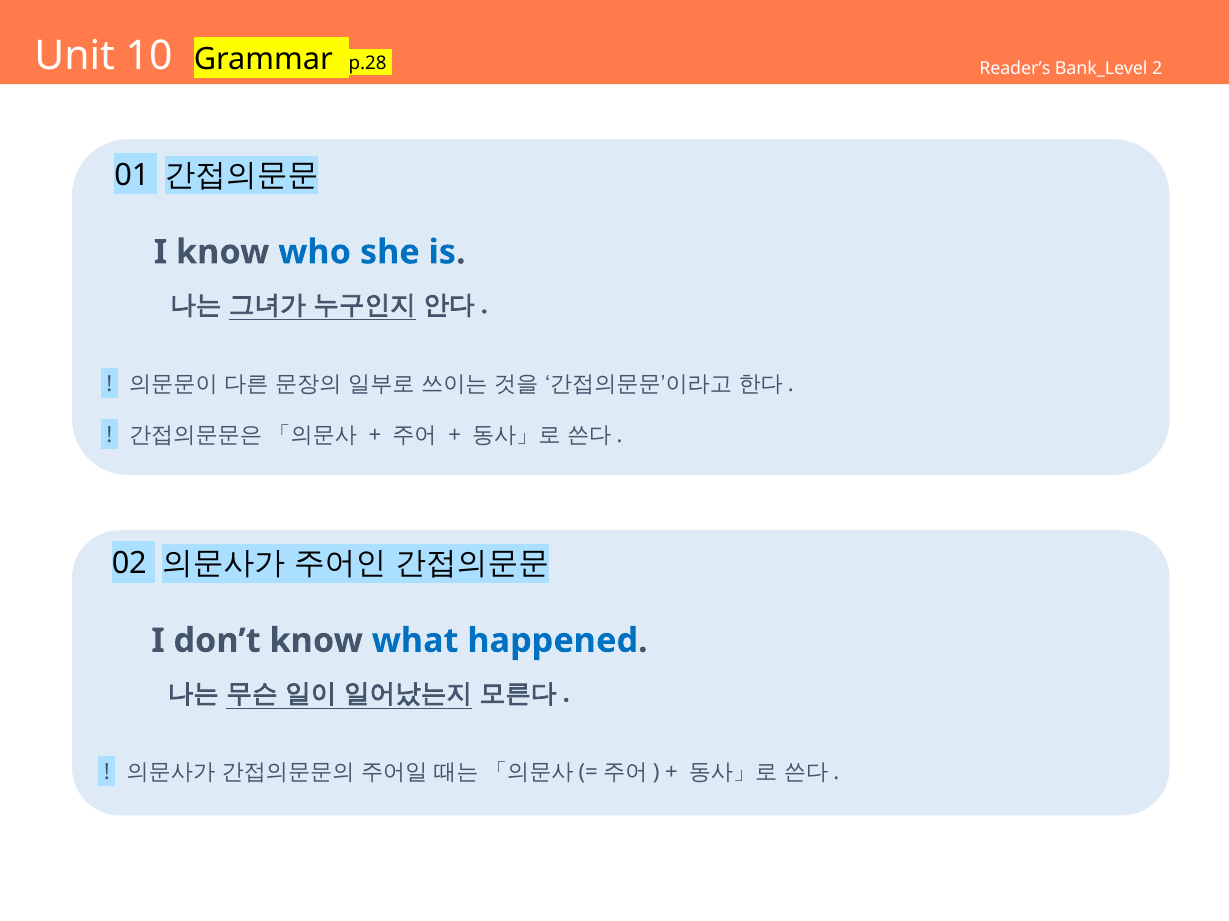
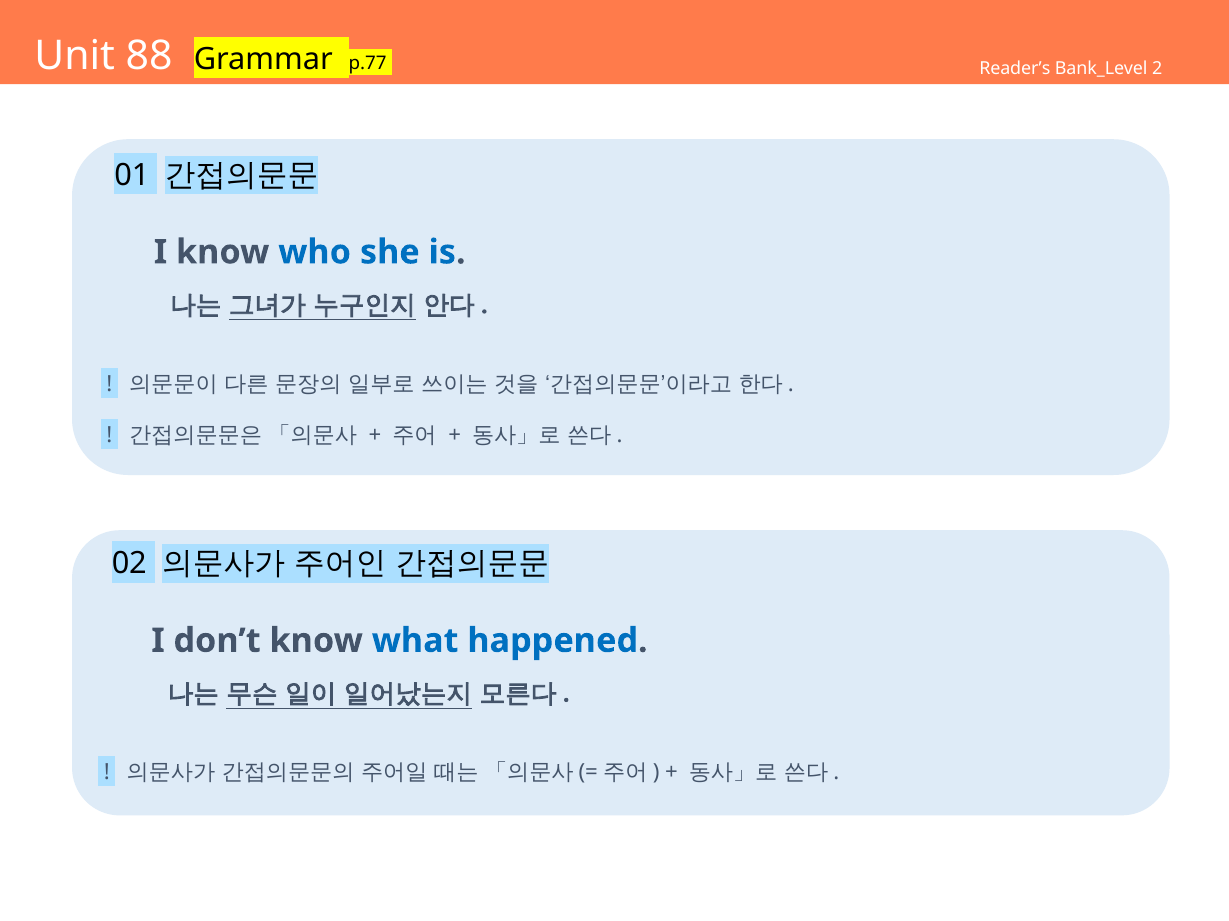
10: 10 -> 88 (149, 56)
p.28: p.28 -> p.77 (368, 63)
